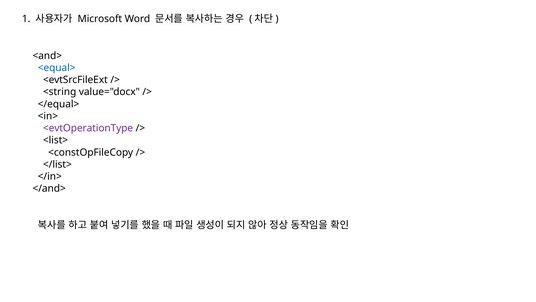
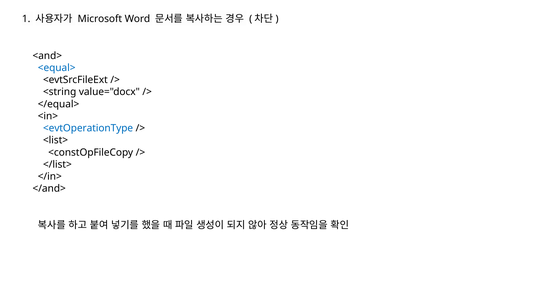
<evtOperationType colour: purple -> blue (88, 128)
